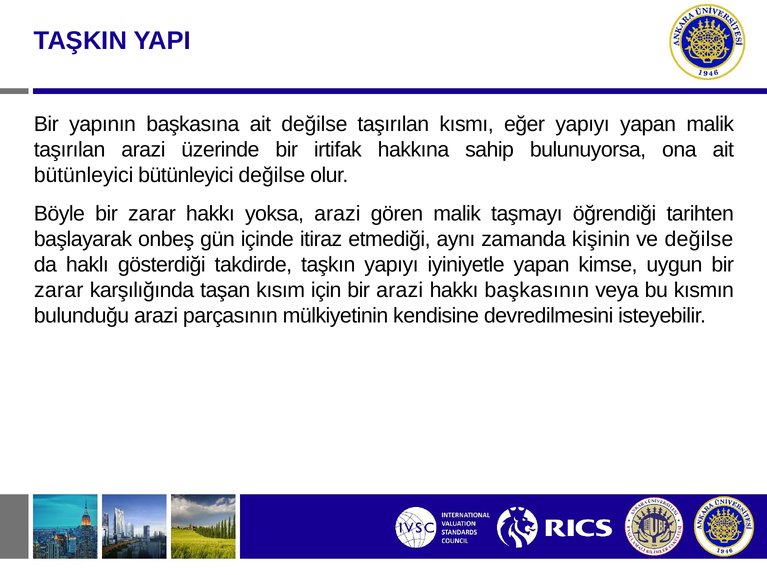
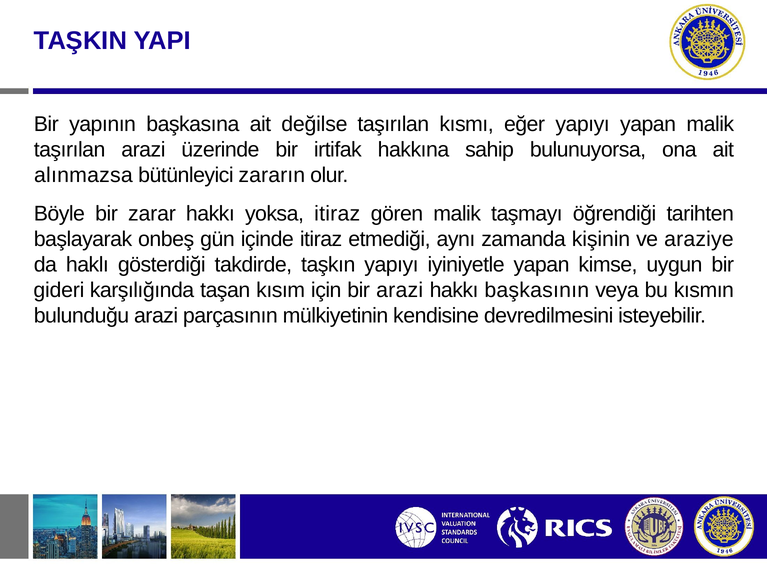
bütünleyici: bütünleyici -> alınmazsa (83, 175)
bütünleyici değilse: değilse -> zararın (272, 175)
yoksa arazi: arazi -> itiraz (337, 214)
ve değilse: değilse -> araziye (699, 239)
zarar: zarar -> gideri (59, 290)
